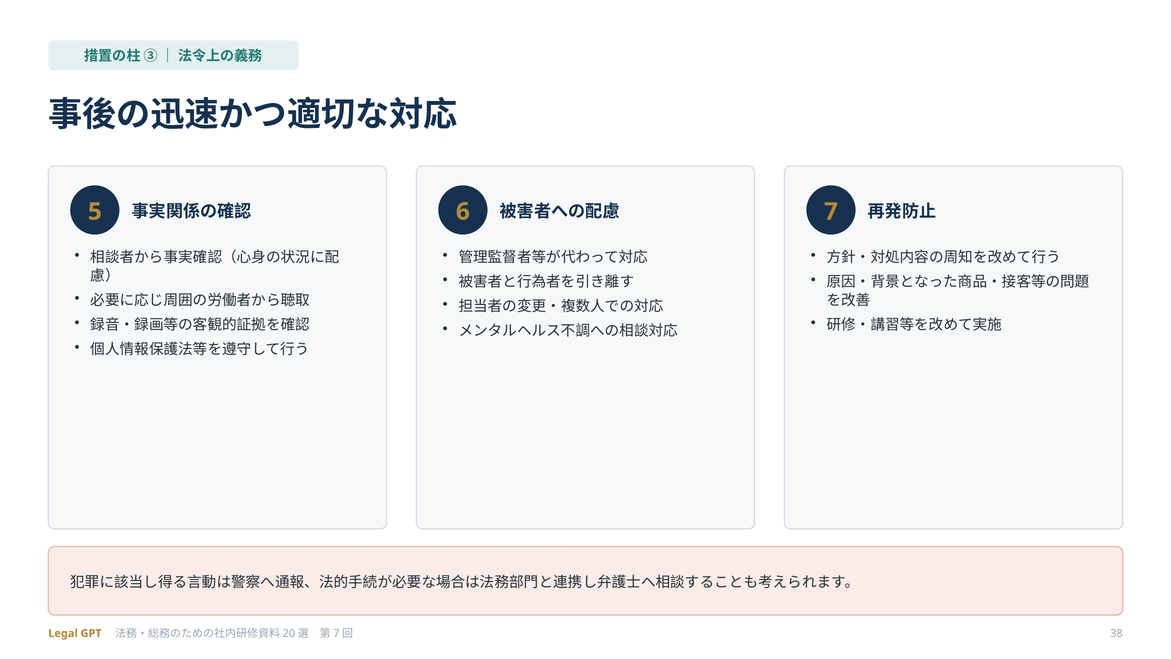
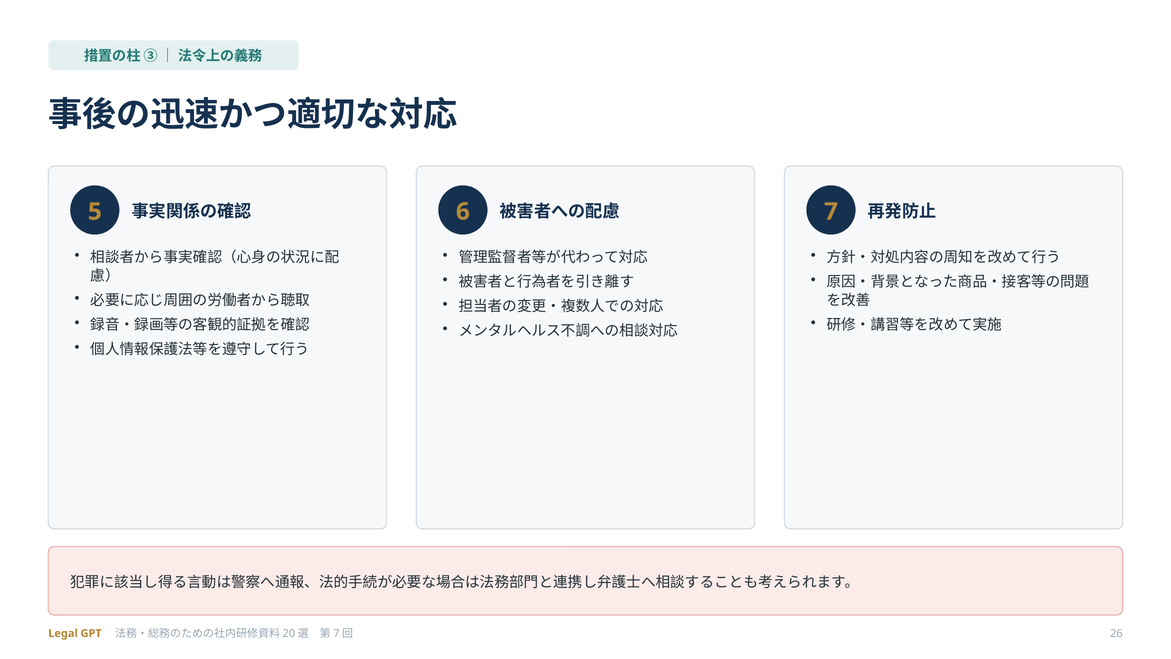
38: 38 -> 26 (1116, 633)
